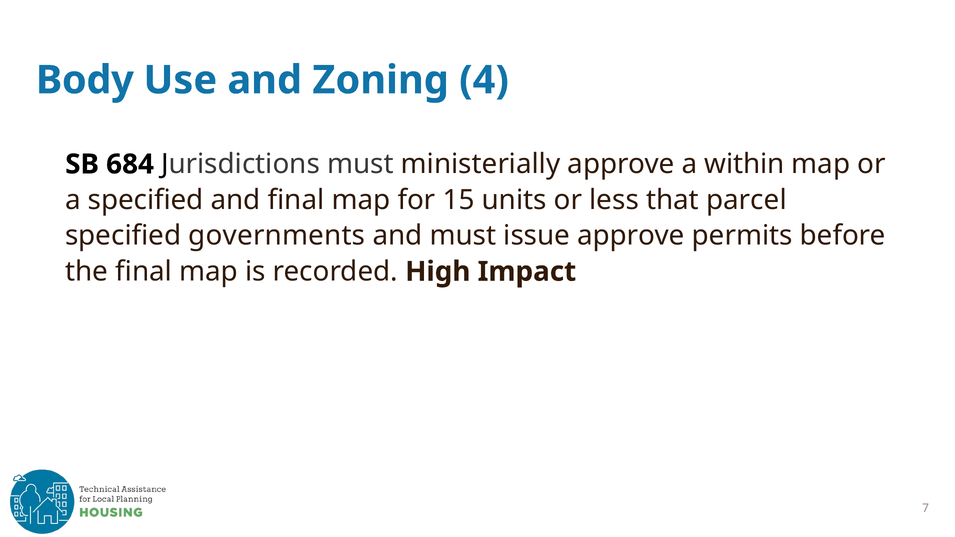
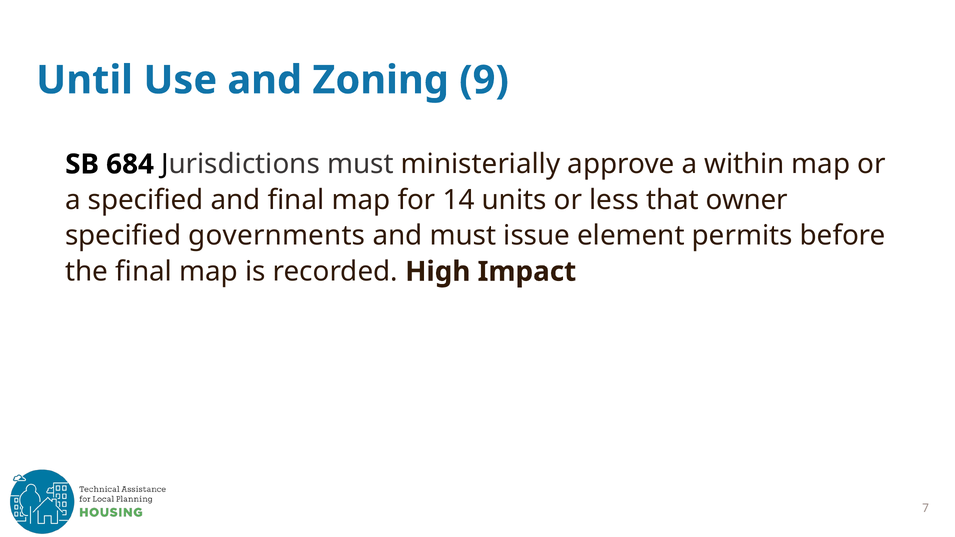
Body: Body -> Until (85, 80)
4: 4 -> 9 (484, 80)
15: 15 -> 14 (459, 200)
parcel: parcel -> owner (747, 200)
issue approve: approve -> element (631, 236)
